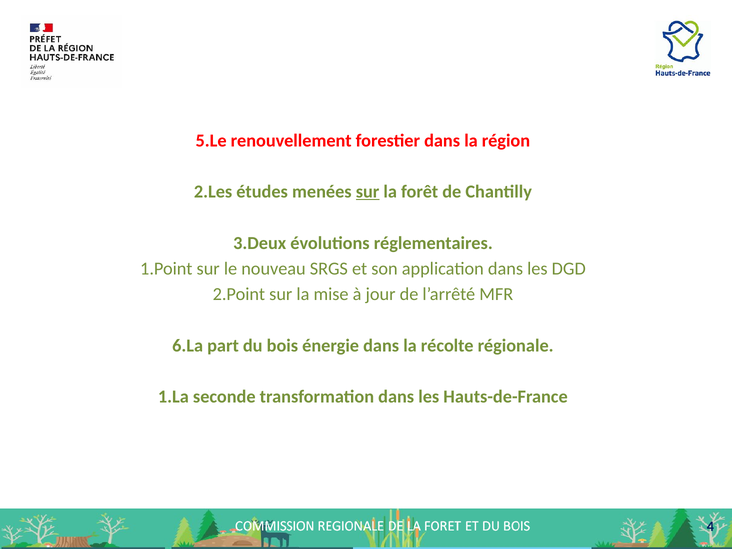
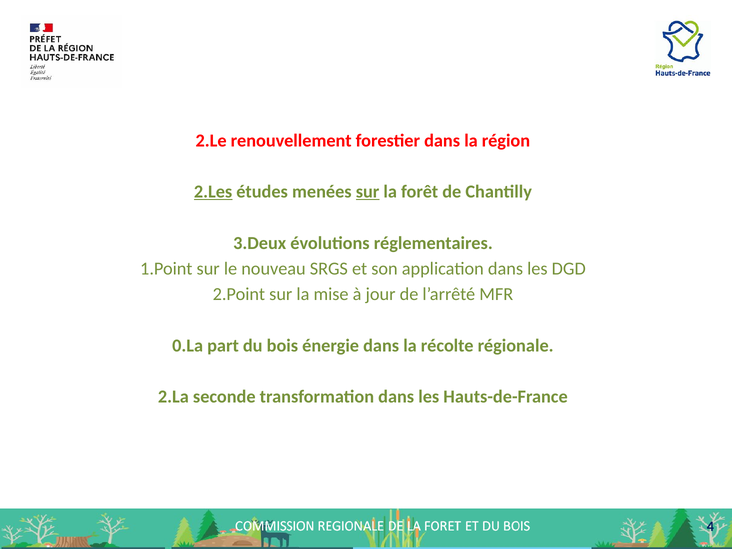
5.Le: 5.Le -> 2.Le (211, 141)
2.Les underline: none -> present (213, 192)
6.La: 6.La -> 0.La (188, 345)
1.La: 1.La -> 2.La (173, 397)
